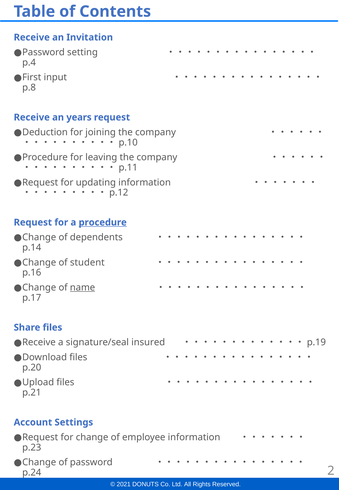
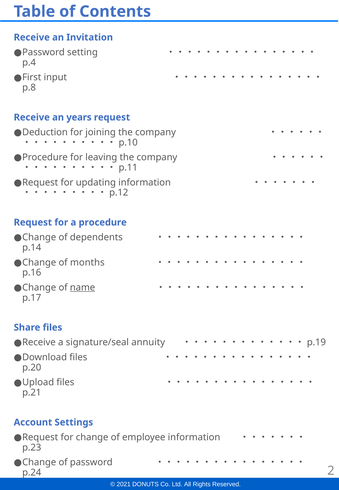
procedure underline: present -> none (103, 222)
student: student -> months (87, 262)
insured: insured -> annuity (148, 342)
